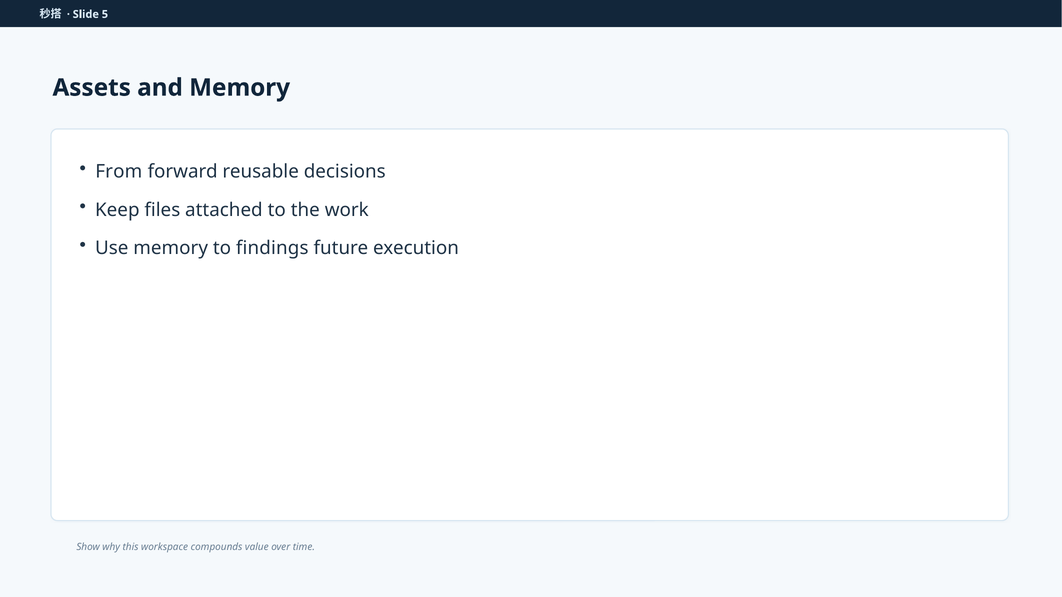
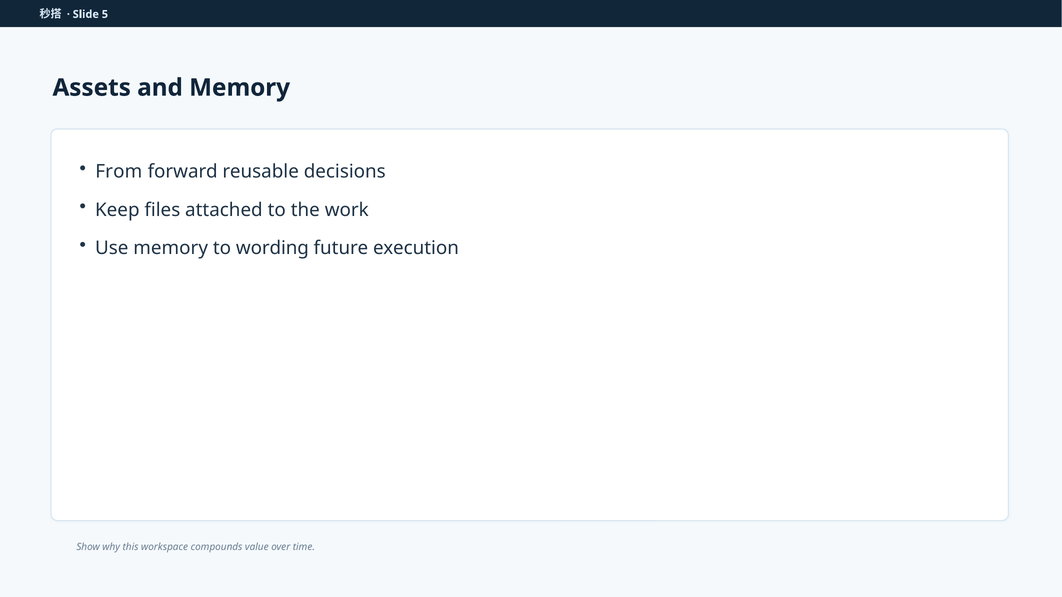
findings: findings -> wording (272, 248)
